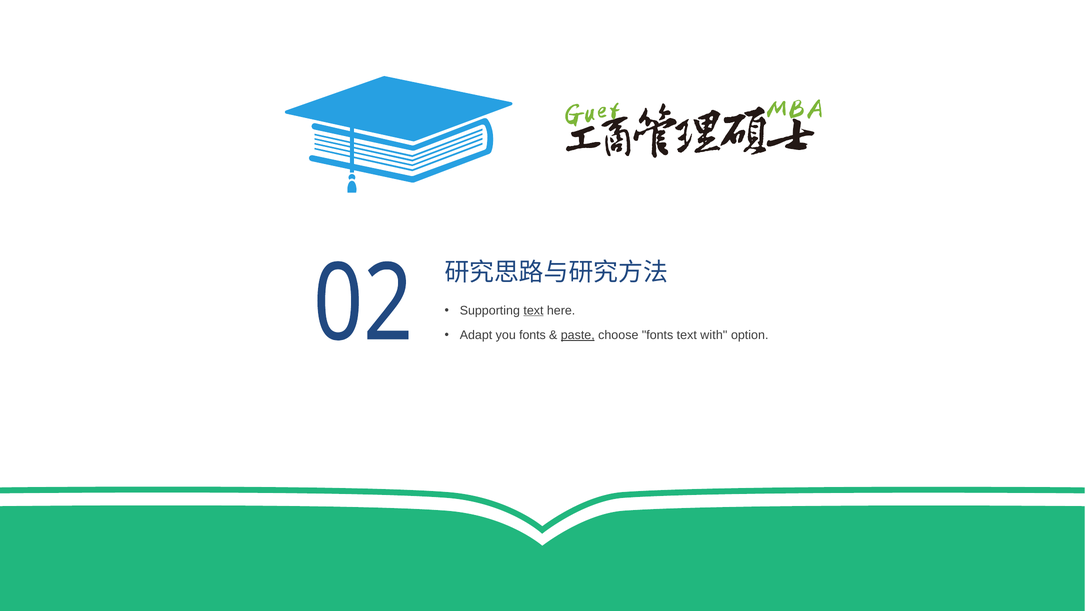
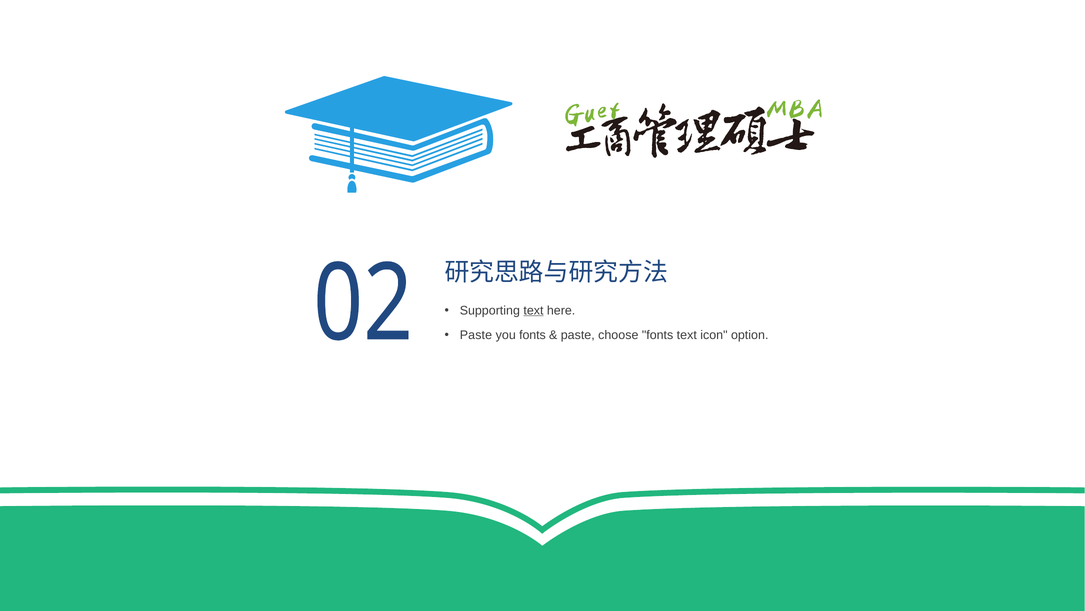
Adapt: Adapt -> Paste (476, 335)
paste underline: present -> none (578, 335)
with: with -> icon (714, 335)
